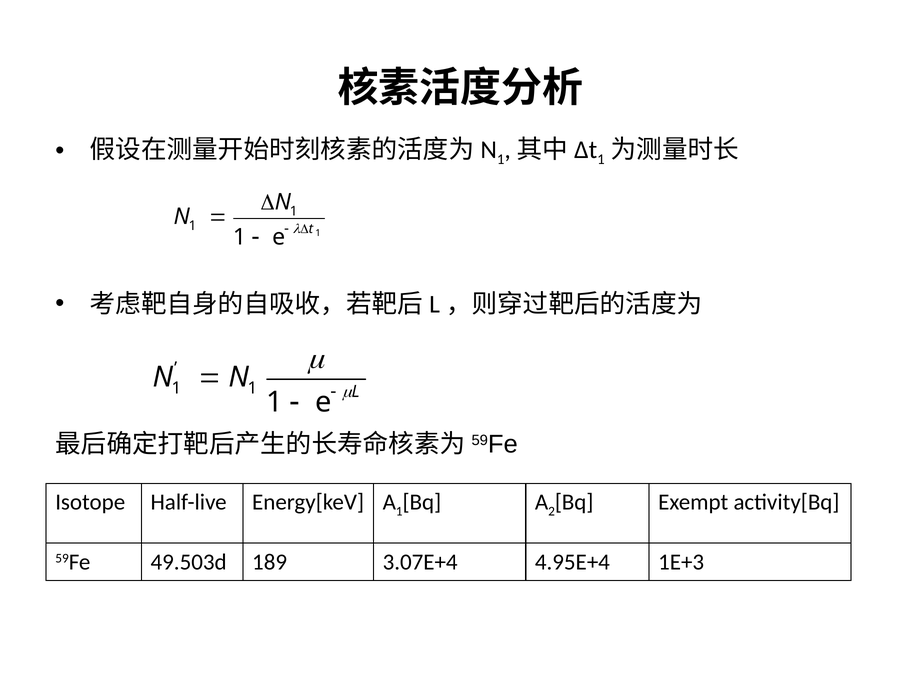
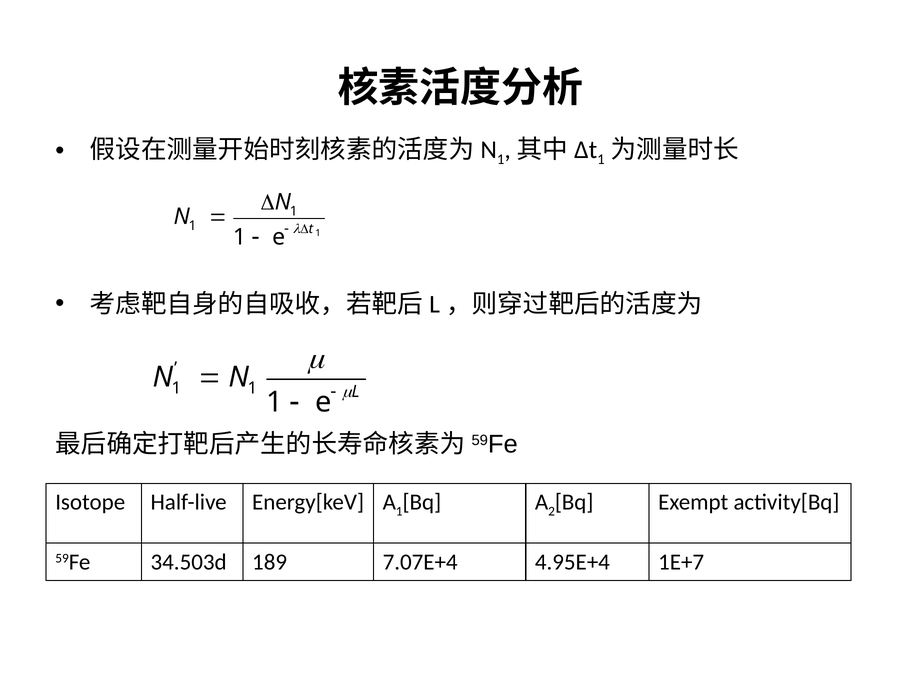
49.503d: 49.503d -> 34.503d (189, 562)
3.07E+4: 3.07E+4 -> 7.07E+4 (420, 562)
1E+3: 1E+3 -> 1E+7 (681, 562)
